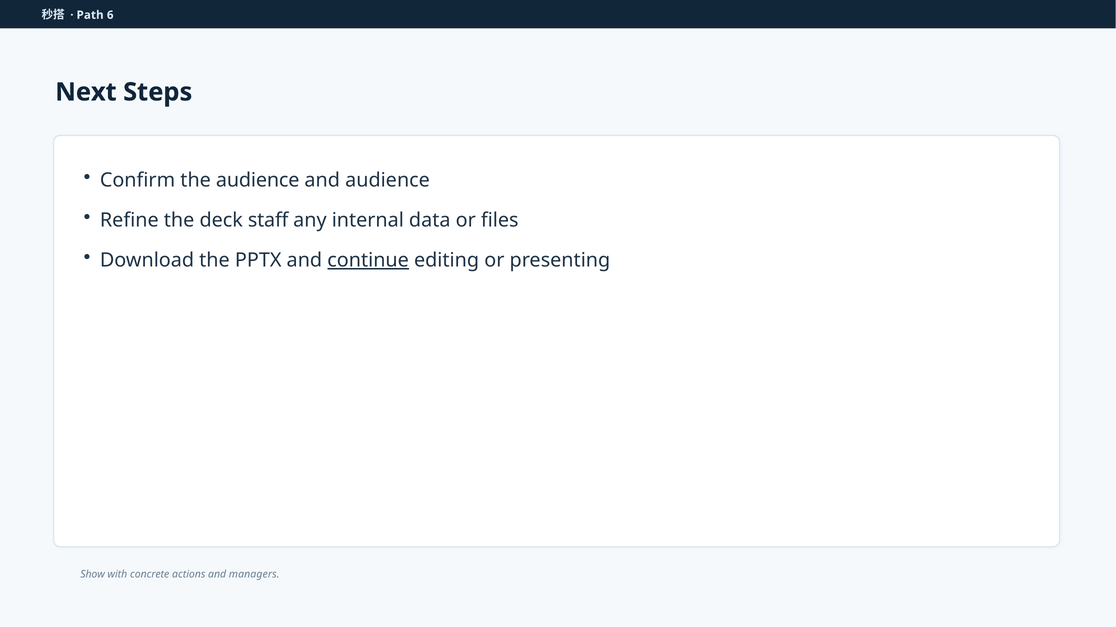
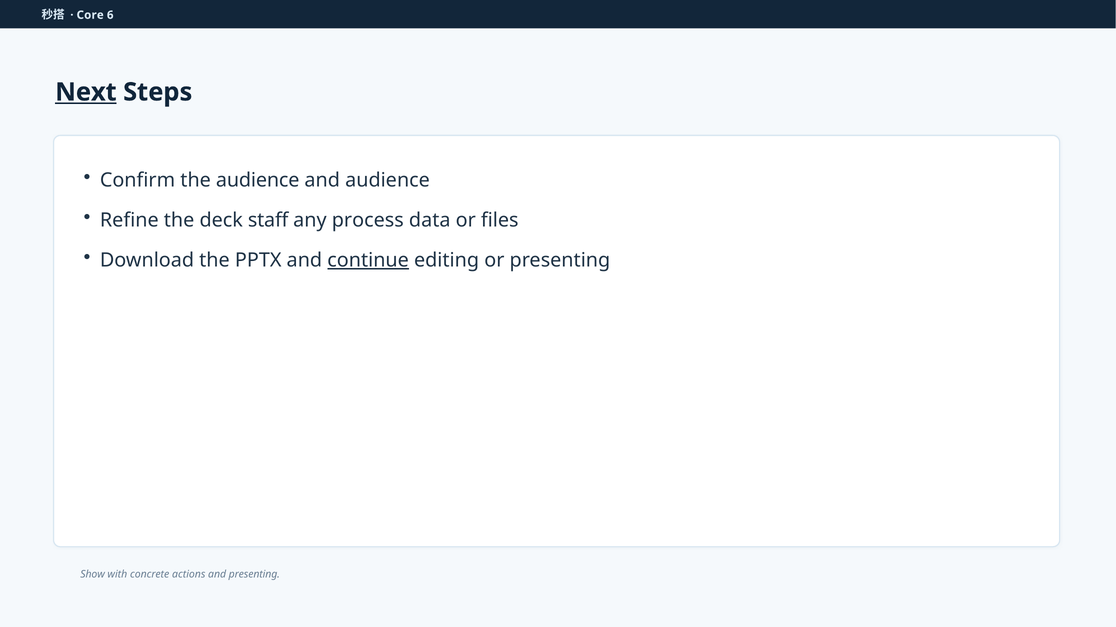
Path: Path -> Core (90, 15)
Next underline: none -> present (86, 92)
internal: internal -> process (368, 221)
and managers: managers -> presenting (254, 575)
